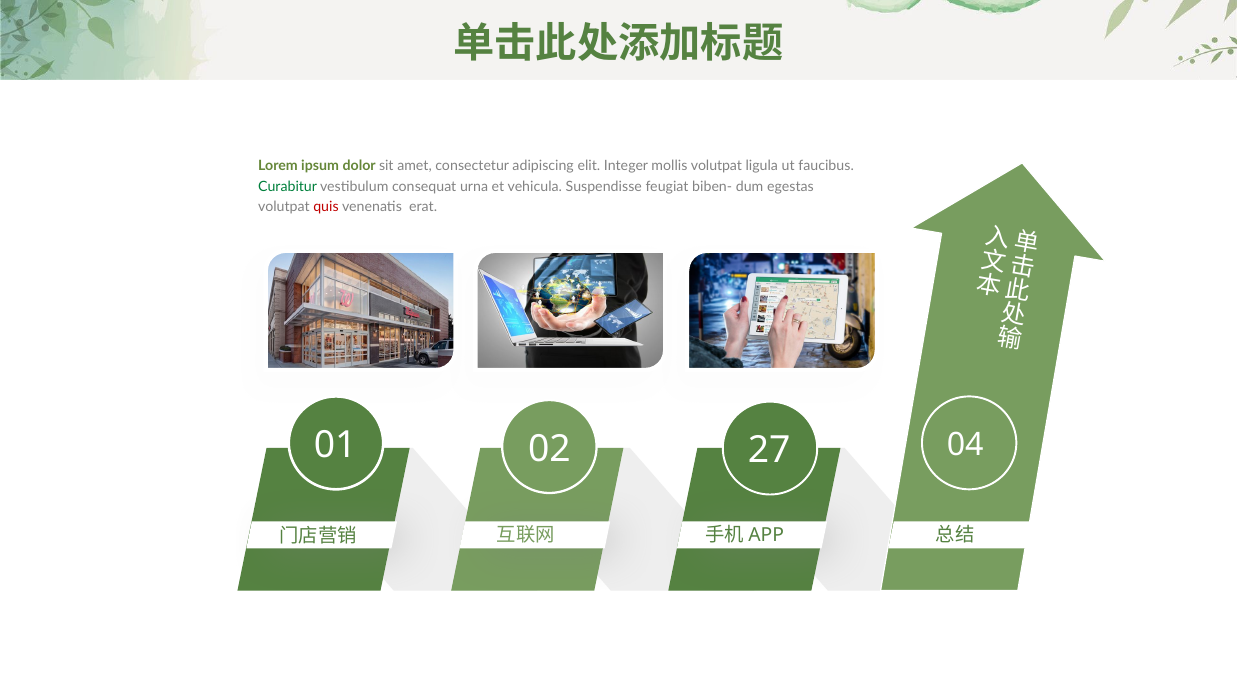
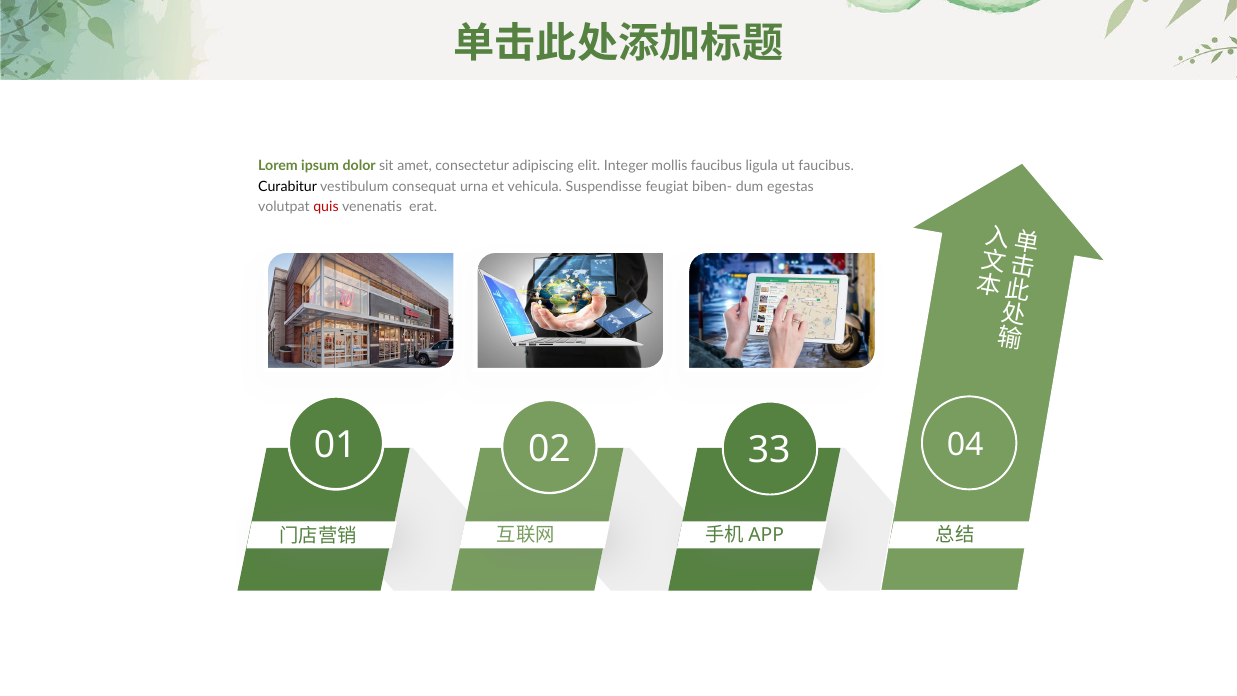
mollis volutpat: volutpat -> faucibus (716, 166)
Curabitur colour: green -> black (288, 186)
27: 27 -> 33 (769, 451)
